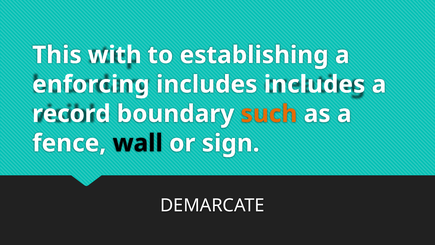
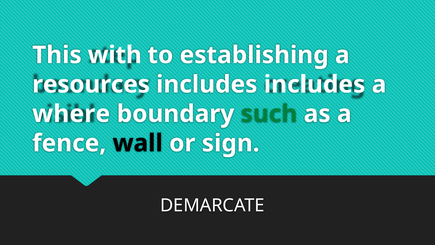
enforcing: enforcing -> resources (91, 84)
record: record -> where (71, 114)
such colour: orange -> green (269, 114)
